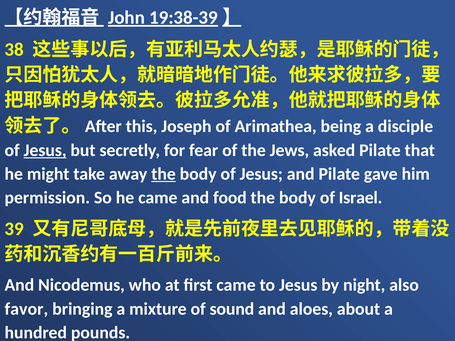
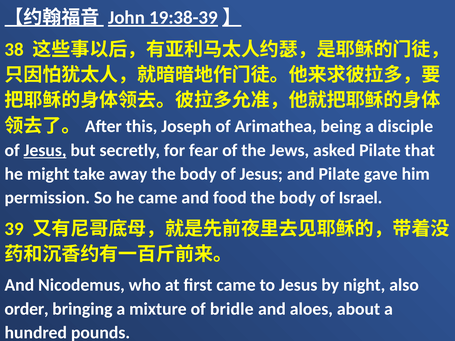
the underline: present -> none (164, 174)
favor: favor -> order (27, 309)
sound: sound -> bridle (232, 309)
